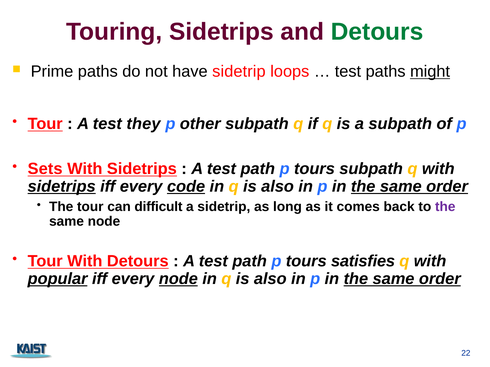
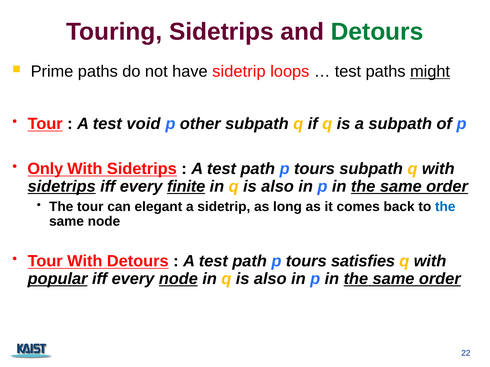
they: they -> void (144, 124)
Sets: Sets -> Only (45, 169)
code: code -> finite (186, 187)
difficult: difficult -> elegant (158, 207)
the colour: purple -> blue (445, 207)
